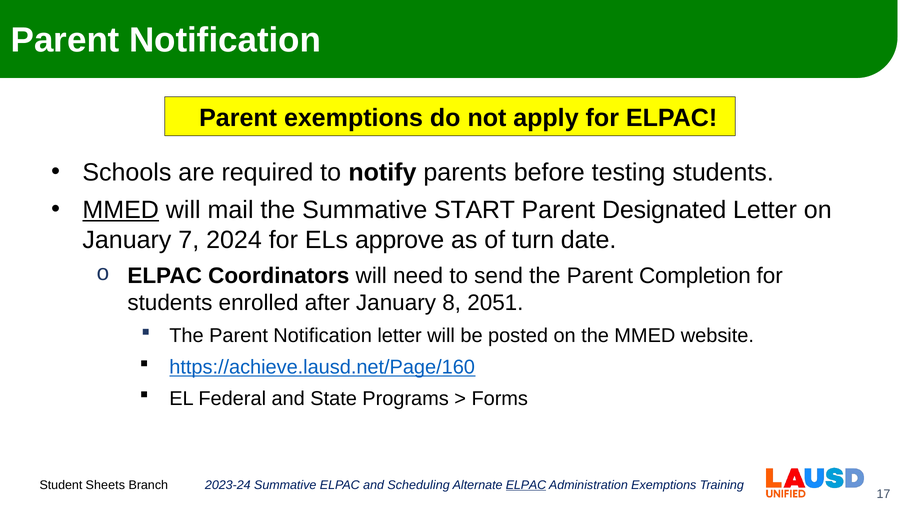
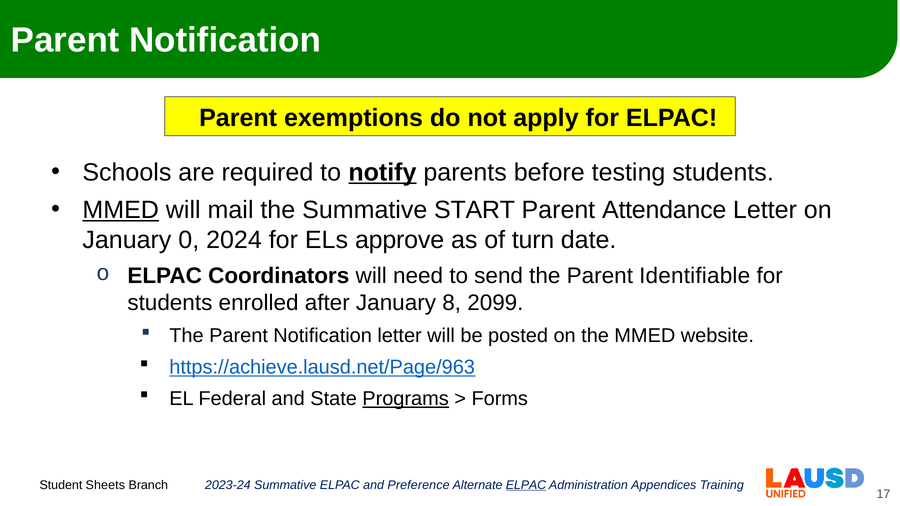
notify underline: none -> present (382, 173)
Designated: Designated -> Attendance (664, 210)
7: 7 -> 0 (189, 240)
Completion: Completion -> Identifiable (695, 276)
2051: 2051 -> 2099 (495, 303)
https://achieve.lausd.net/Page/160: https://achieve.lausd.net/Page/160 -> https://achieve.lausd.net/Page/963 (322, 367)
Programs underline: none -> present (406, 399)
Scheduling: Scheduling -> Preference (419, 485)
Administration Exemptions: Exemptions -> Appendices (664, 485)
